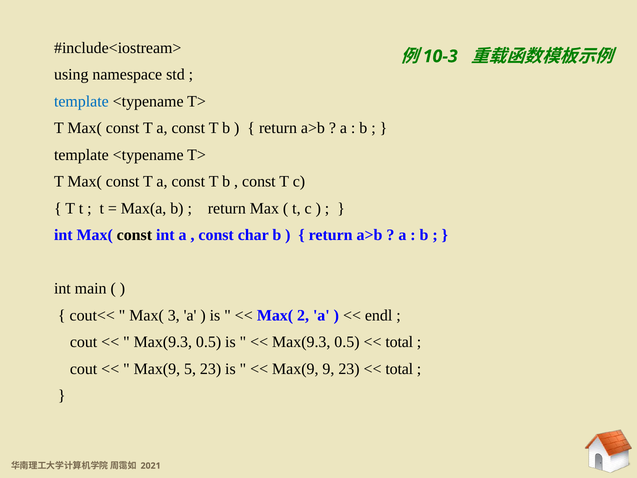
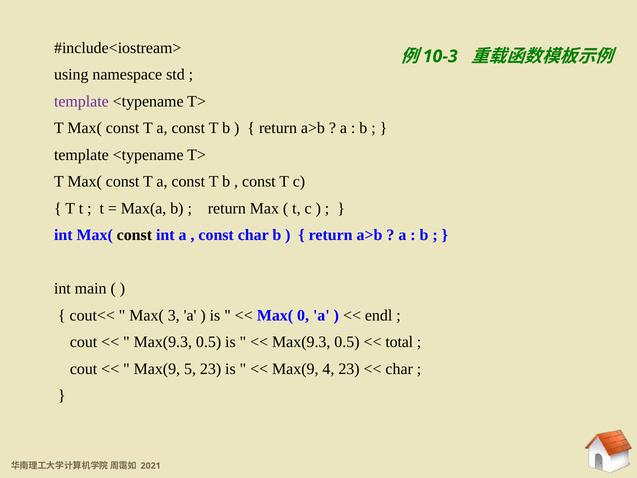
template colour: blue -> purple (81, 101)
2: 2 -> 0 (303, 315)
9: 9 -> 4 (328, 369)
total: total -> char (399, 369)
